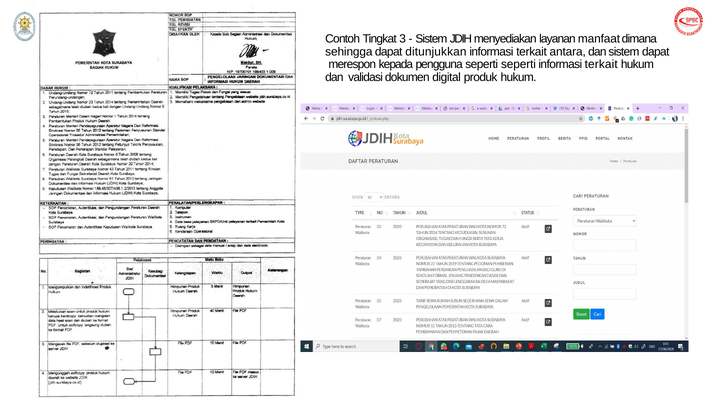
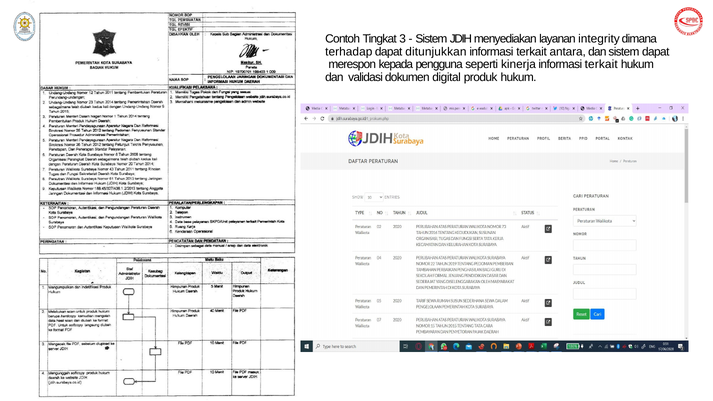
manfaat: manfaat -> integrity (599, 39)
sehingga: sehingga -> terhadap (349, 52)
seperti seperti: seperti -> kinerja (518, 64)
